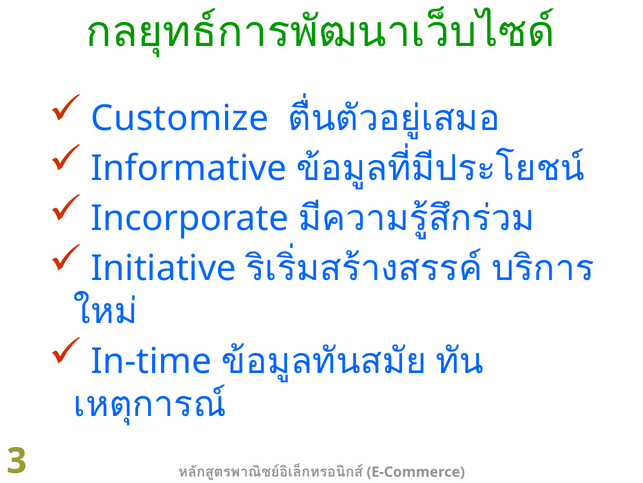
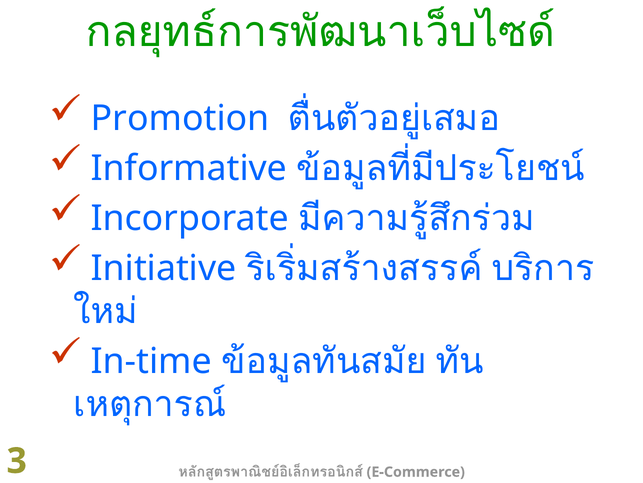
Customize: Customize -> Promotion (180, 118)
